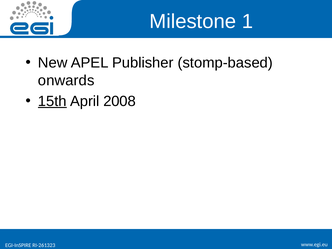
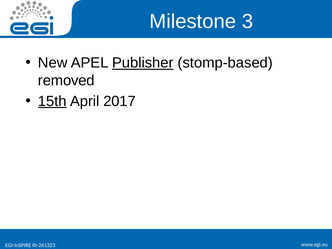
1: 1 -> 3 (247, 21)
Publisher underline: none -> present (143, 63)
onwards: onwards -> removed (66, 81)
2008: 2008 -> 2017 (120, 101)
